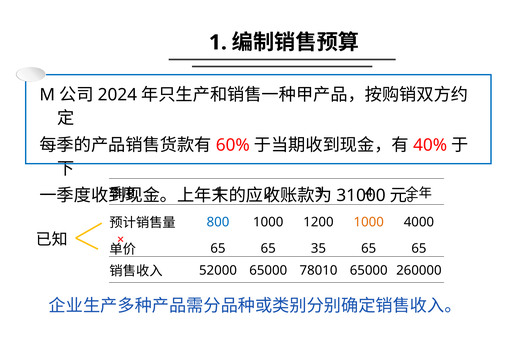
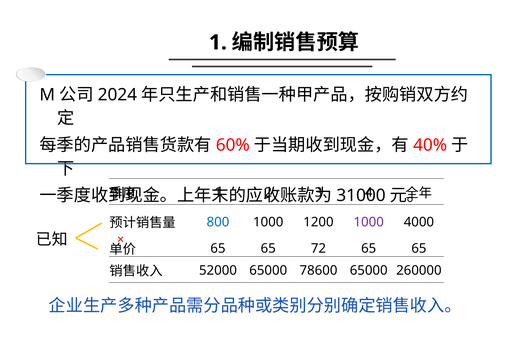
1000 colour: orange -> purple (369, 222)
35: 35 -> 72 (318, 248)
78010: 78010 -> 78600 (318, 271)
